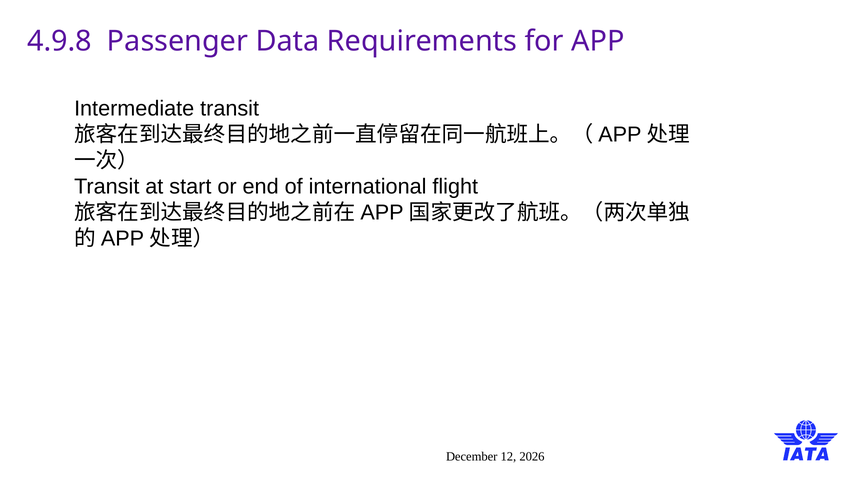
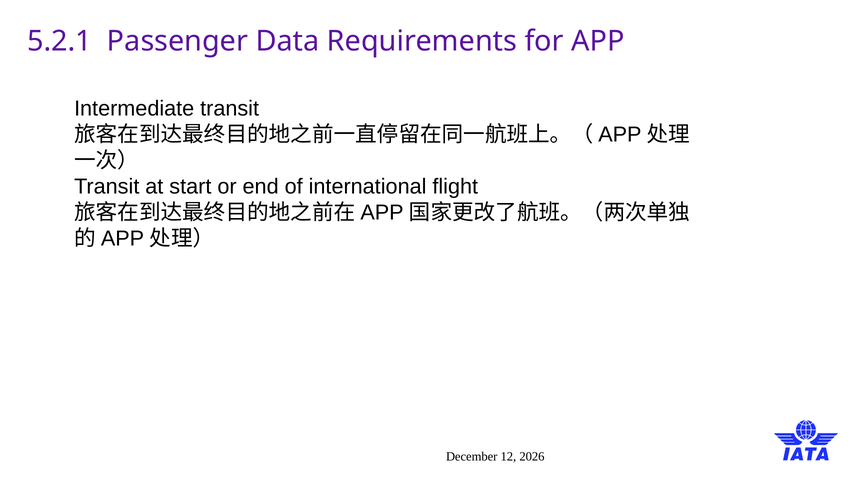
4.9.8: 4.9.8 -> 5.2.1 (59, 41)
